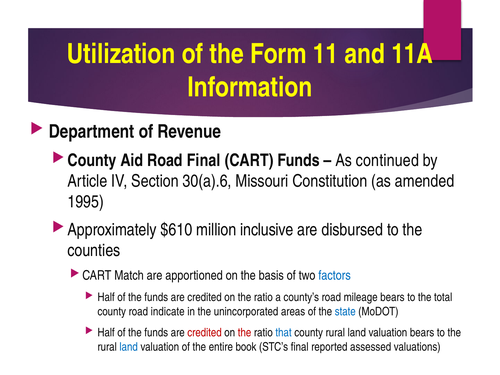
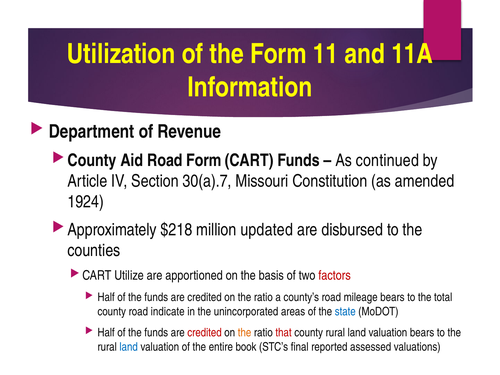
Road Final: Final -> Form (204, 160)
30(a).6: 30(a).6 -> 30(a).7 (207, 181)
1995: 1995 -> 1924 (86, 202)
$610: $610 -> $218 (176, 230)
inclusive: inclusive -> updated (267, 230)
Match: Match -> Utilize (129, 276)
factors colour: blue -> red (335, 276)
the colour: red -> orange (245, 333)
that colour: blue -> red (284, 333)
